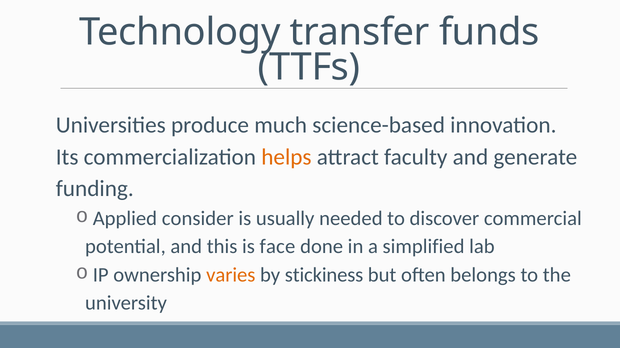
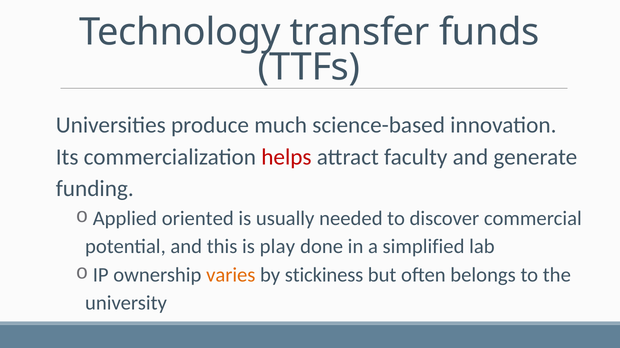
helps colour: orange -> red (286, 157)
consider: consider -> oriented (198, 219)
face: face -> play (277, 247)
